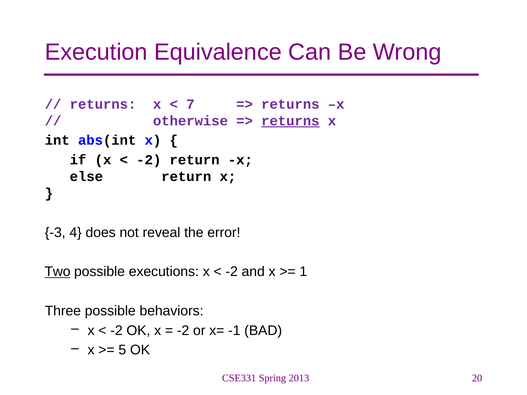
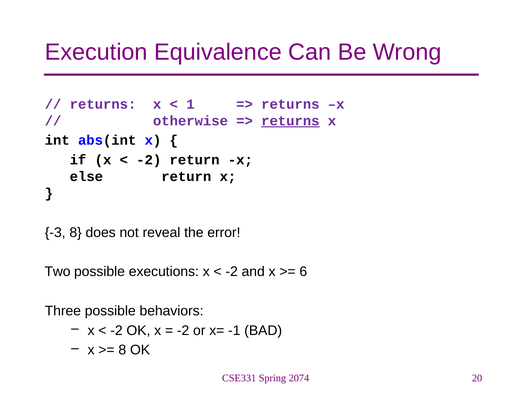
7: 7 -> 1 (190, 104)
-3 4: 4 -> 8 (76, 233)
Two underline: present -> none (58, 272)
1: 1 -> 6 (303, 272)
5: 5 -> 8 (122, 350)
2013: 2013 -> 2074 (299, 378)
